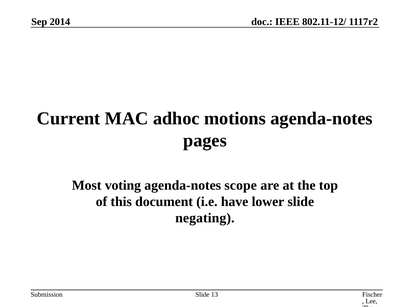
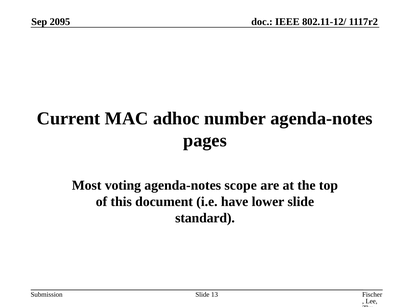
2014: 2014 -> 2095 (60, 22)
motions: motions -> number (235, 119)
negating: negating -> standard (205, 218)
